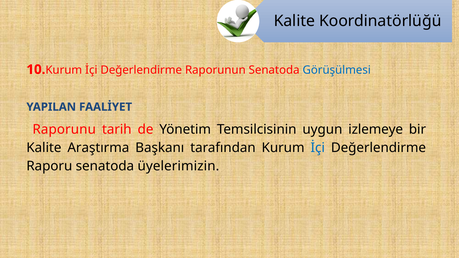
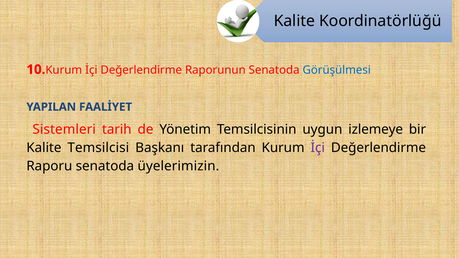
Raporunu: Raporunu -> Sistemleri (64, 129)
Araştırma: Araştırma -> Temsilcisi (98, 148)
İçi colour: blue -> purple (318, 148)
